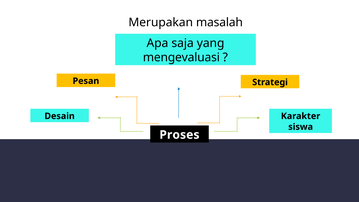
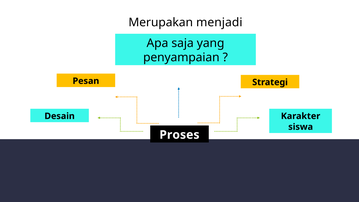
masalah: masalah -> menjadi (219, 22)
mengevaluasi: mengevaluasi -> penyampaian (181, 57)
